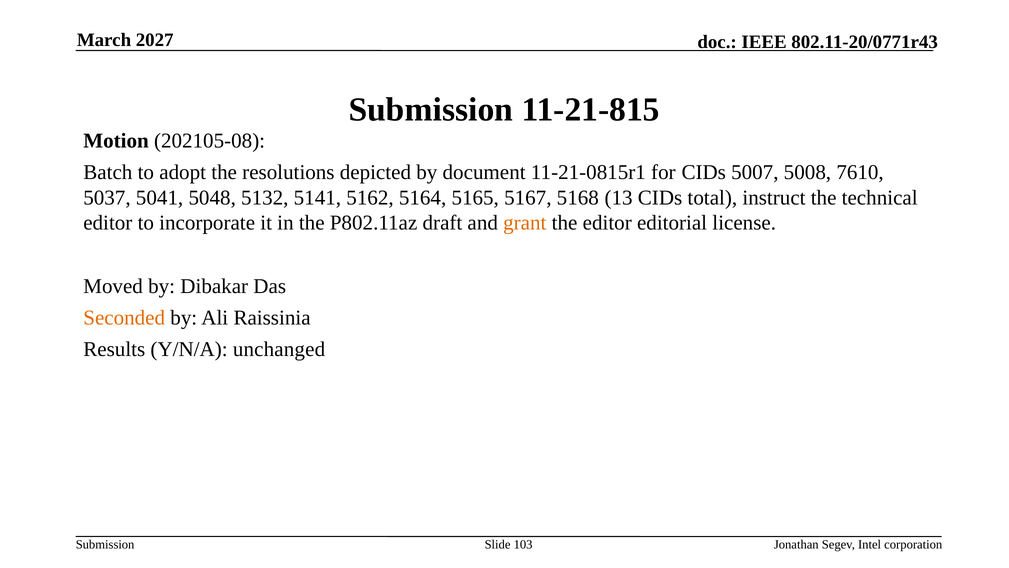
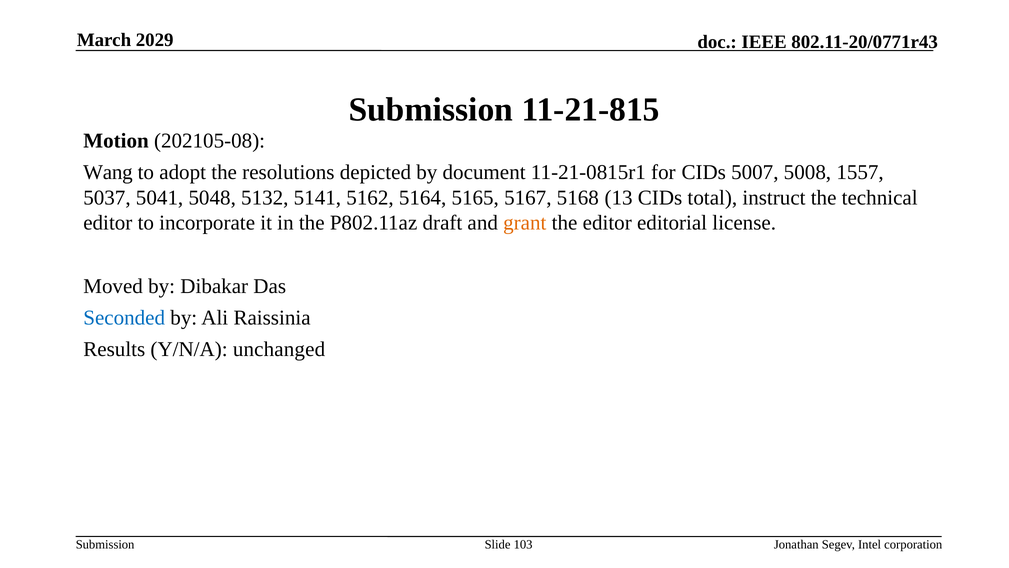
2027: 2027 -> 2029 (155, 40)
Batch: Batch -> Wang (108, 172)
7610: 7610 -> 1557 (860, 172)
Seconded colour: orange -> blue (124, 317)
